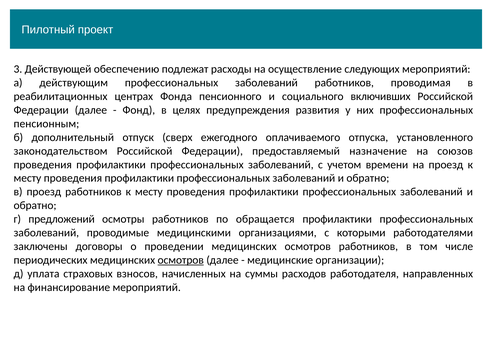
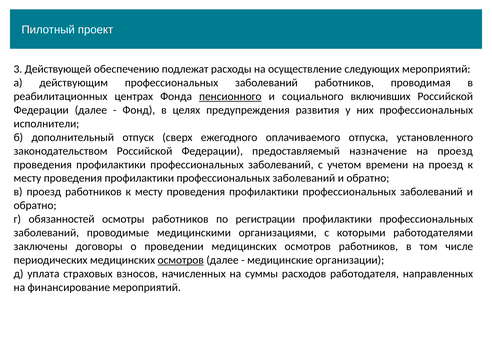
пенсионного underline: none -> present (230, 96)
пенсионным: пенсионным -> исполнители (46, 124)
союзов: союзов -> проезд (455, 151)
предложений: предложений -> обязанностей (62, 219)
обращается: обращается -> регистрации (265, 219)
